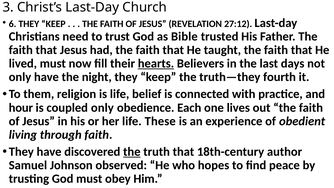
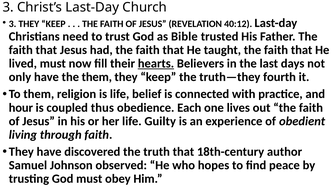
6: 6 -> 3 (13, 24)
27:12: 27:12 -> 40:12 (238, 24)
the night: night -> them (97, 77)
coupled only: only -> thus (102, 108)
These: These -> Guilty (160, 121)
the underline: present -> none (132, 152)
